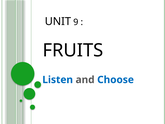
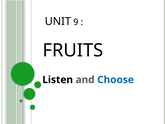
Listen colour: blue -> black (58, 80)
